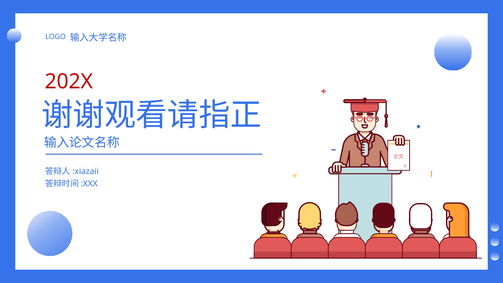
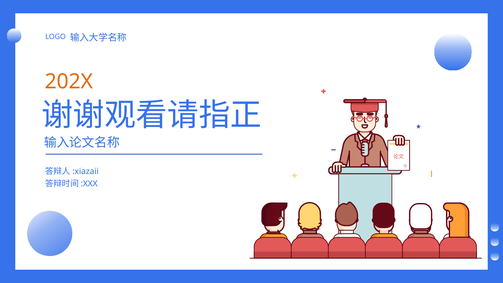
202X colour: red -> orange (69, 82)
